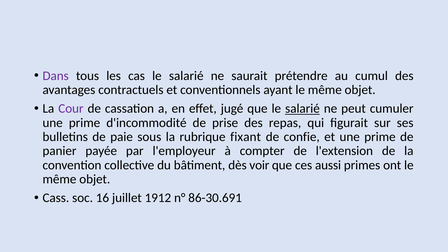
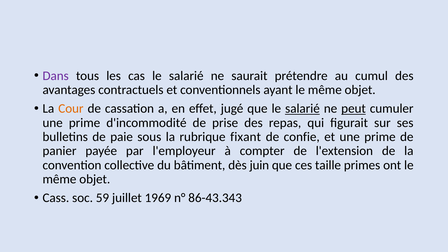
Cour colour: purple -> orange (71, 109)
peut underline: none -> present (354, 109)
voir: voir -> juin (259, 165)
aussi: aussi -> taille (328, 165)
16: 16 -> 59 (102, 198)
1912: 1912 -> 1969 (158, 198)
86-30.691: 86-30.691 -> 86-43.343 (215, 198)
